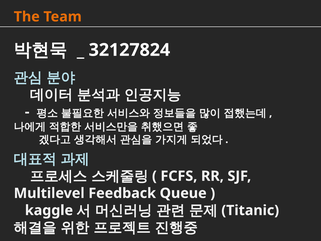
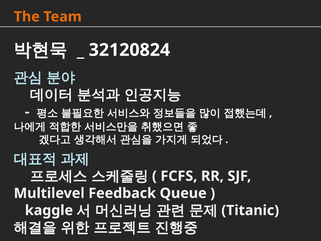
32127824: 32127824 -> 32120824 (129, 50)
